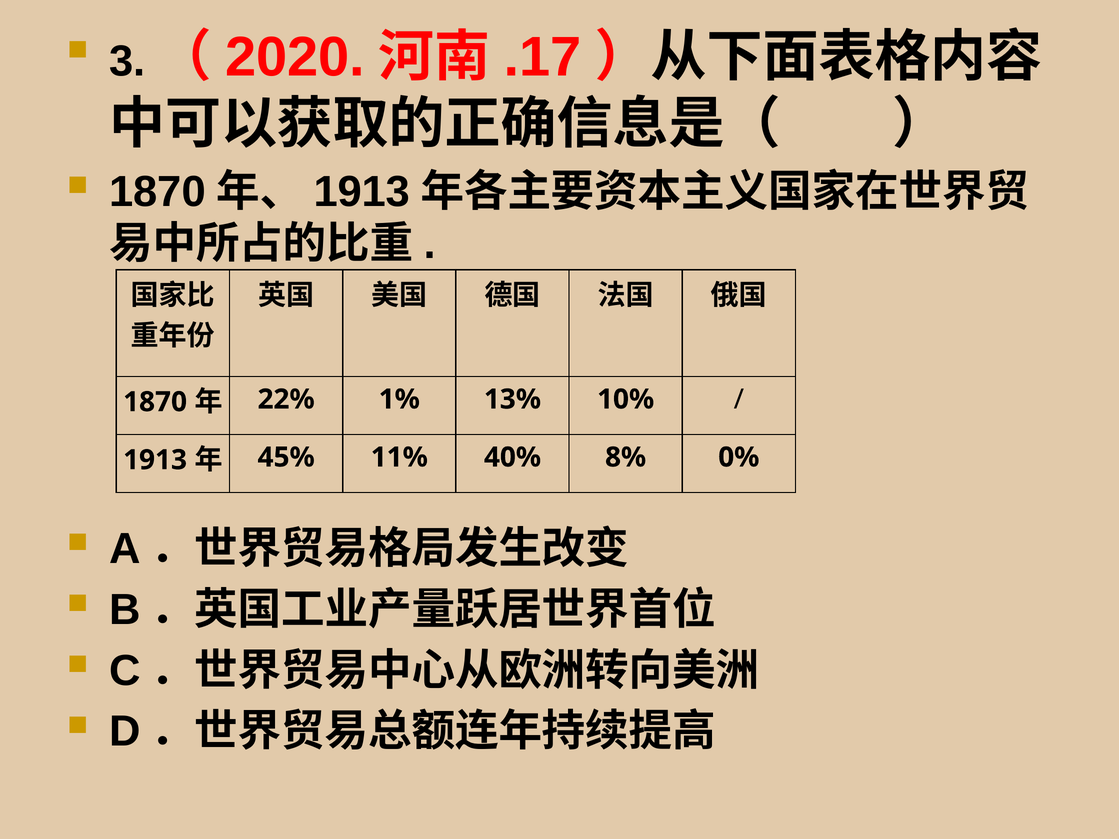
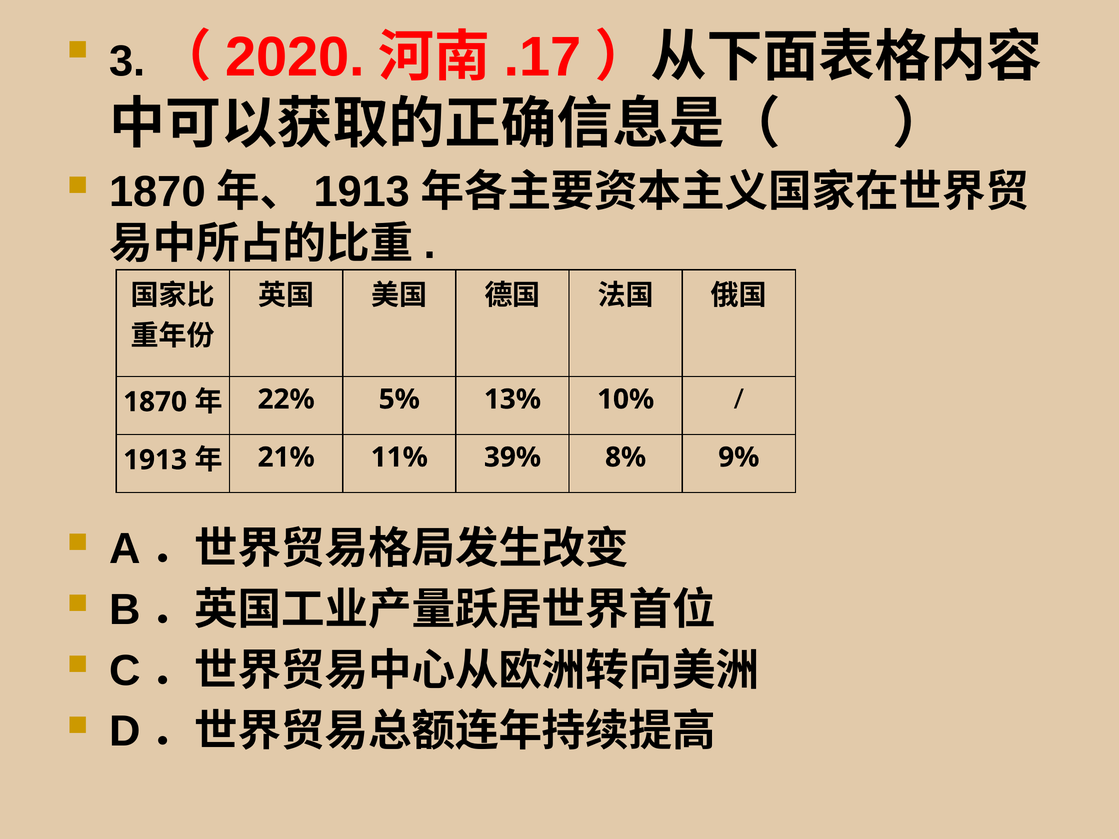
1%: 1% -> 5% (399, 399)
45%: 45% -> 21% (286, 457)
40%: 40% -> 39% (513, 457)
0%: 0% -> 9% (739, 457)
